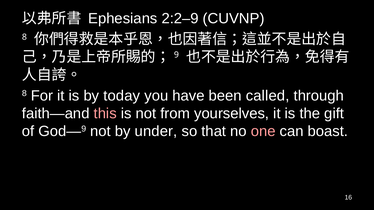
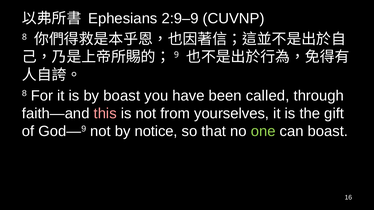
2:2–9: 2:2–9 -> 2:9–9 (180, 19)
by today: today -> boast (122, 96)
under: under -> notice (156, 131)
one colour: pink -> light green (263, 131)
